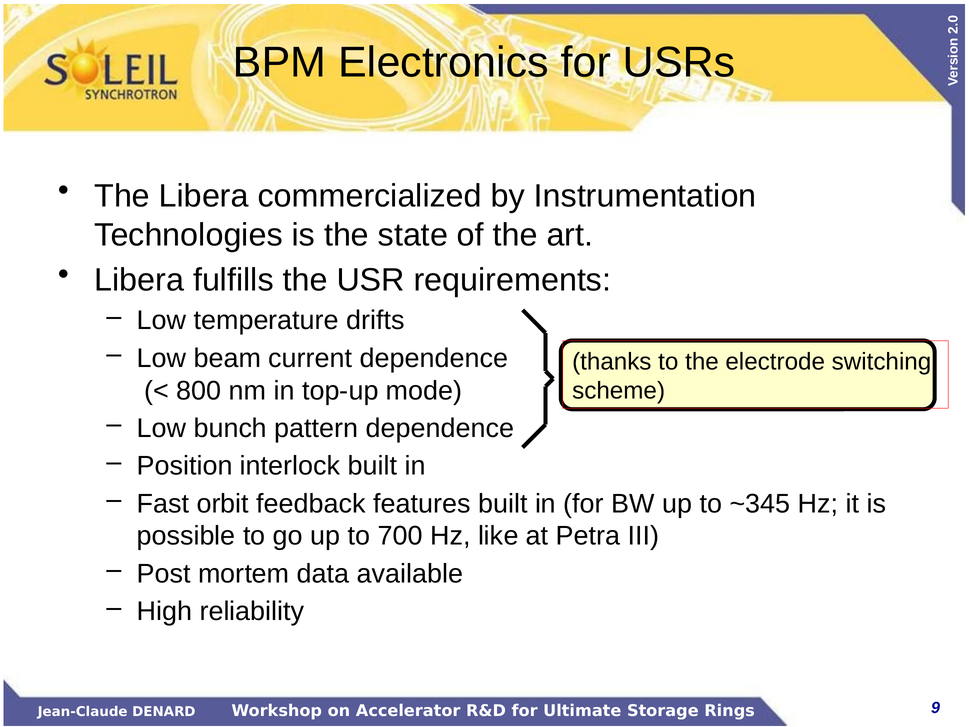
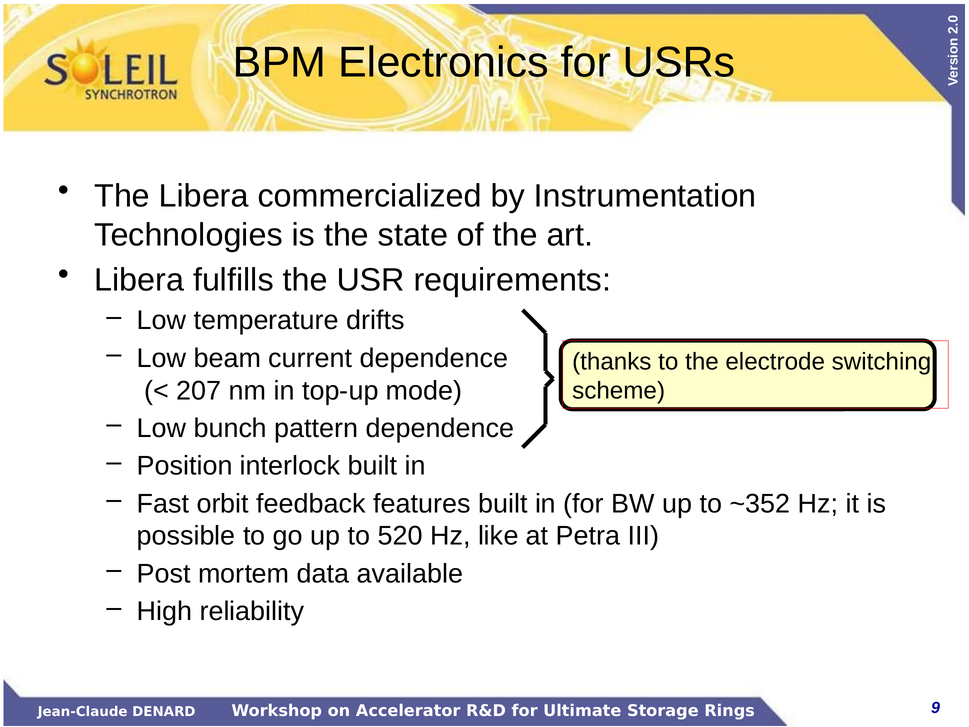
800: 800 -> 207 (199, 390)
~345: ~345 -> ~352 (760, 504)
700: 700 -> 520 (400, 536)
